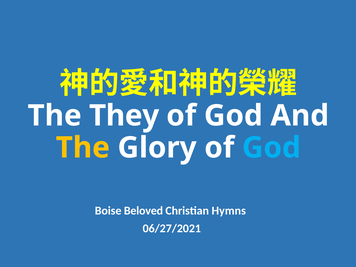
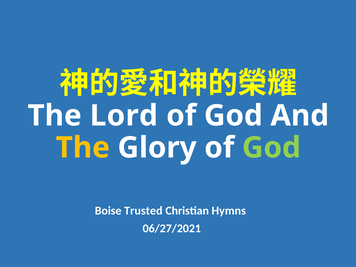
They: They -> Lord (124, 116)
God colour: light blue -> light green (271, 148)
Beloved: Beloved -> Trusted (143, 211)
